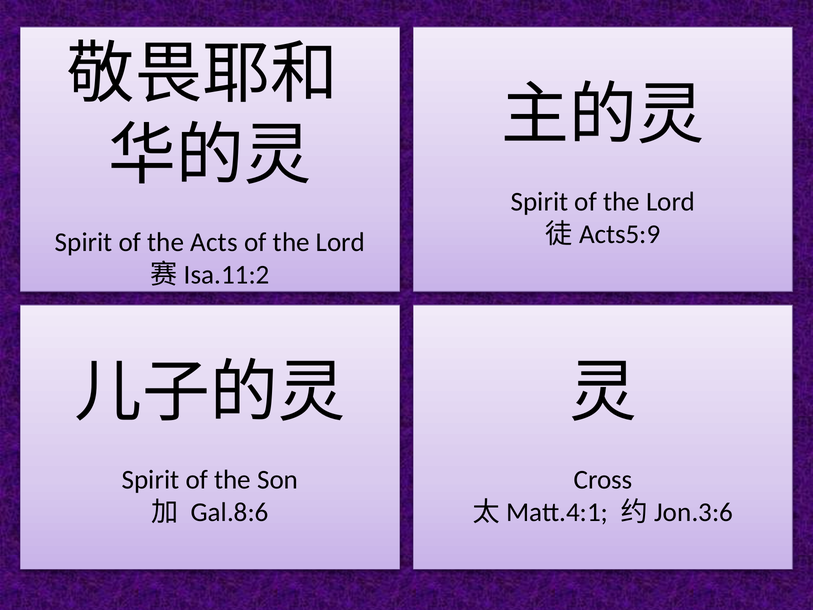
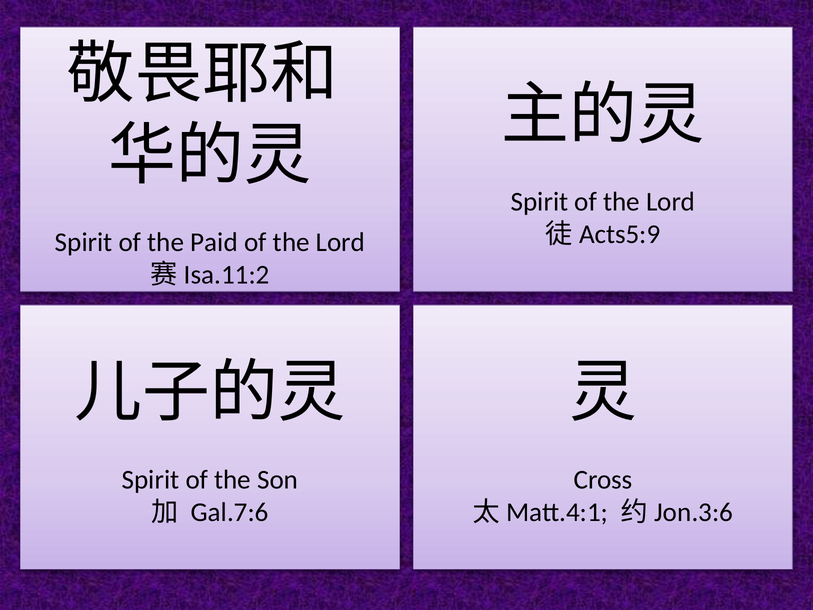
Acts: Acts -> Paid (214, 242)
Gal.8:6: Gal.8:6 -> Gal.7:6 (230, 512)
